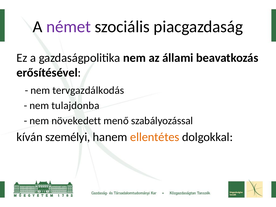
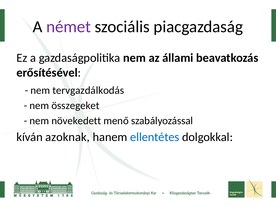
tulajdonba: tulajdonba -> összegeket (75, 106)
személyi: személyi -> azoknak (68, 137)
ellentétes colour: orange -> blue (155, 137)
